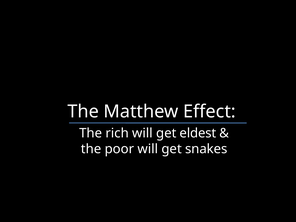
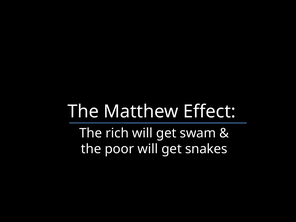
eldest: eldest -> swam (198, 133)
